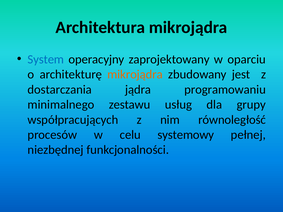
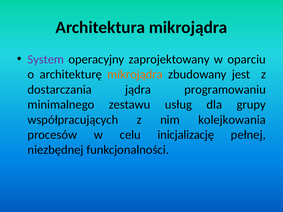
System colour: blue -> purple (46, 59)
równoległość: równoległość -> kolejkowania (232, 120)
systemowy: systemowy -> inicjalizację (186, 135)
